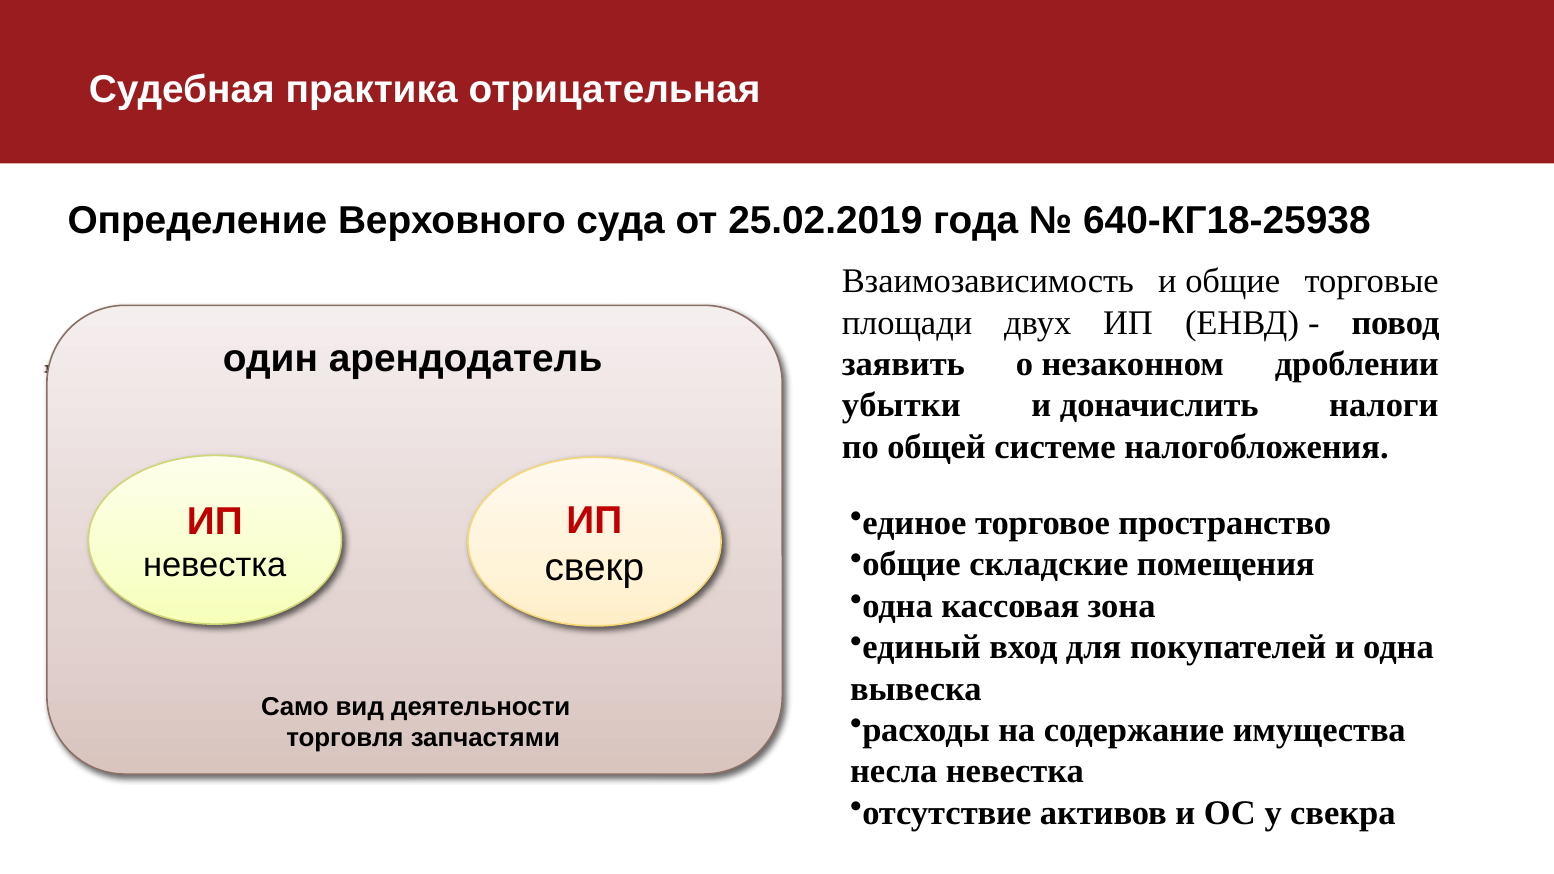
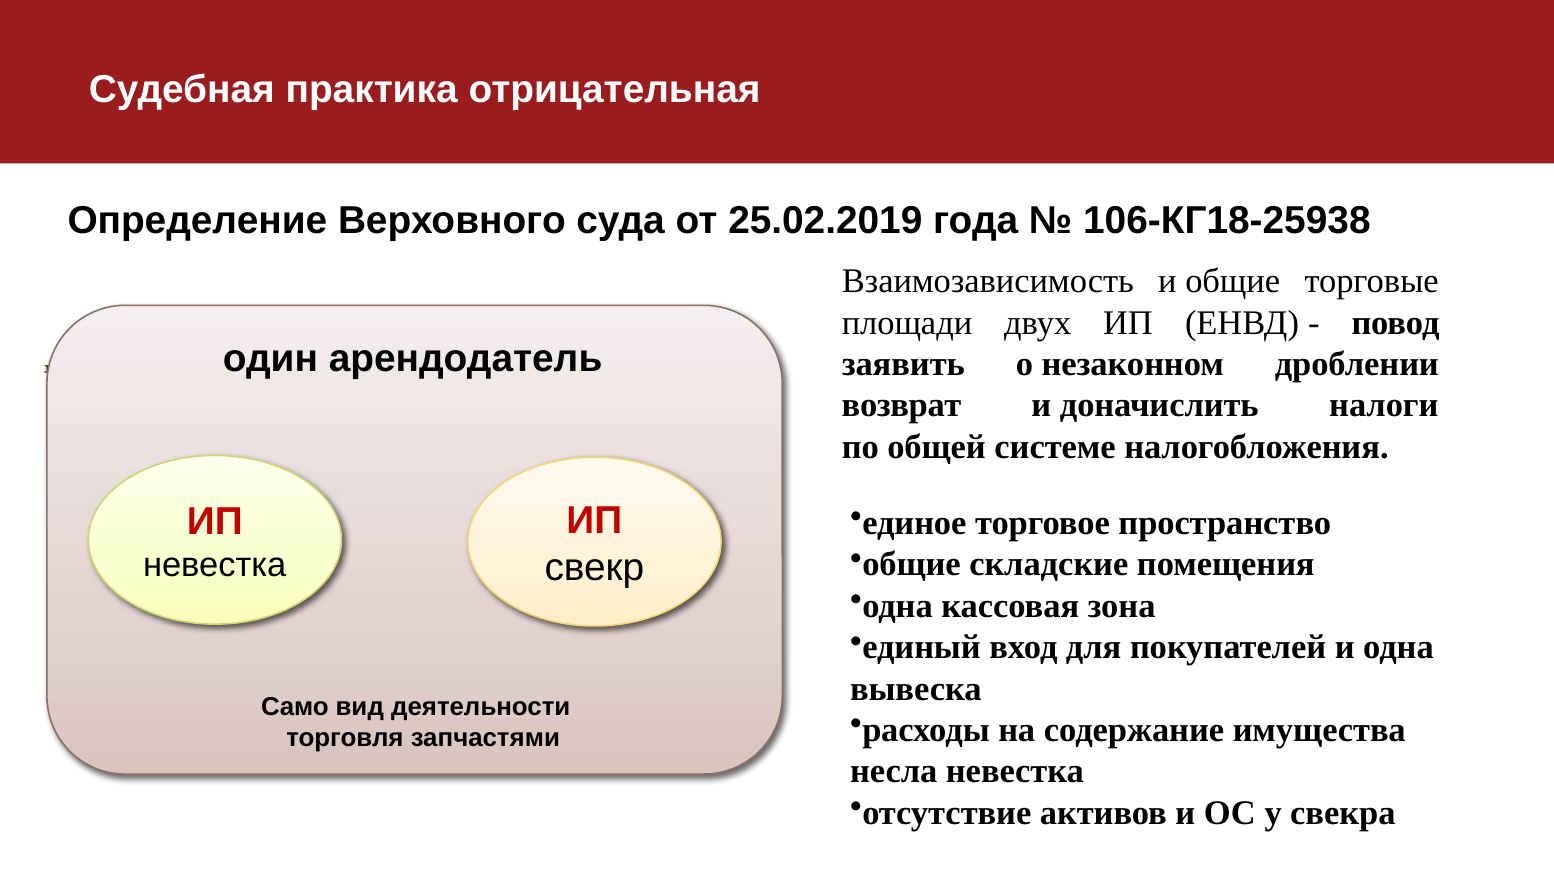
640-КГ18-25938: 640-КГ18-25938 -> 106-КГ18-25938 (1227, 221)
убытки: убытки -> возврат (902, 406)
